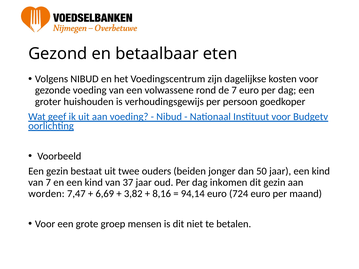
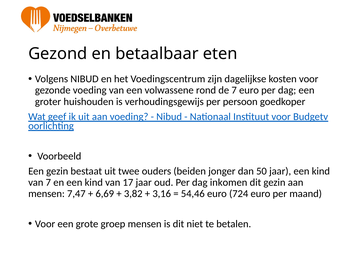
37: 37 -> 17 (128, 183)
worden: worden -> mensen (47, 194)
8,16: 8,16 -> 3,16 (162, 194)
94,14: 94,14 -> 54,46 (193, 194)
